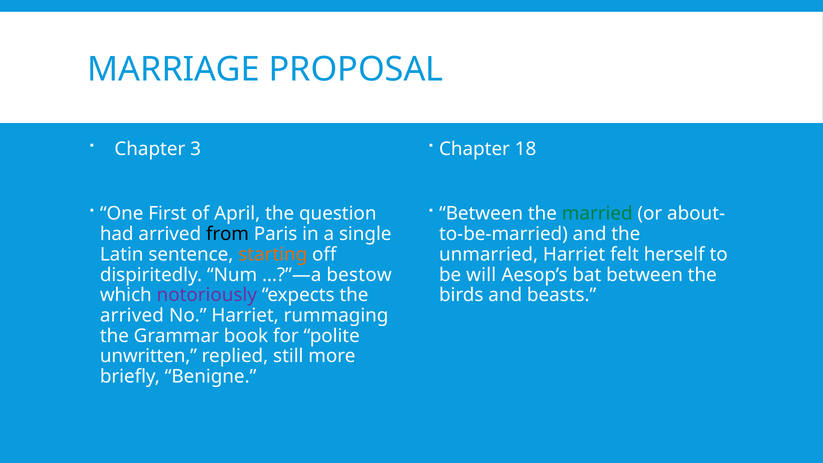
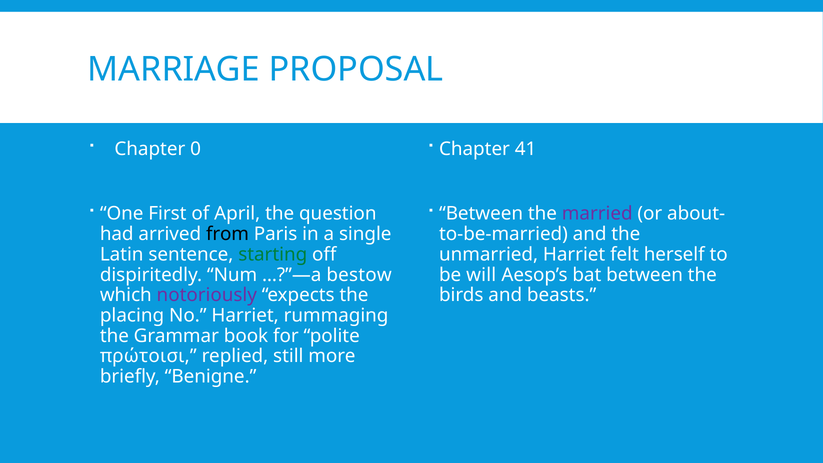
3: 3 -> 0 (196, 149)
18: 18 -> 41 (526, 149)
married colour: green -> purple (597, 214)
starting colour: orange -> green (273, 254)
arrived: arrived -> placing (132, 315)
unwritten: unwritten -> πρώτοισι (148, 356)
